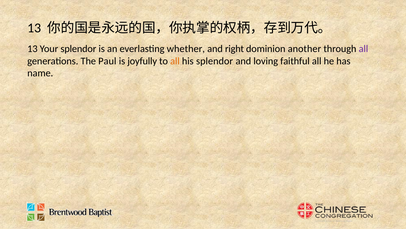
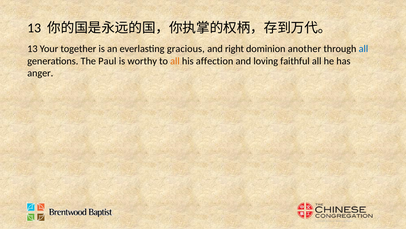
Your splendor: splendor -> together (78, 49)
whether: whether -> gracious (186, 49)
all colour: purple -> blue (363, 49)
joyfully: joyfully -> worthy (142, 61)
his splendor: splendor -> affection (215, 61)
name: name -> anger (40, 73)
